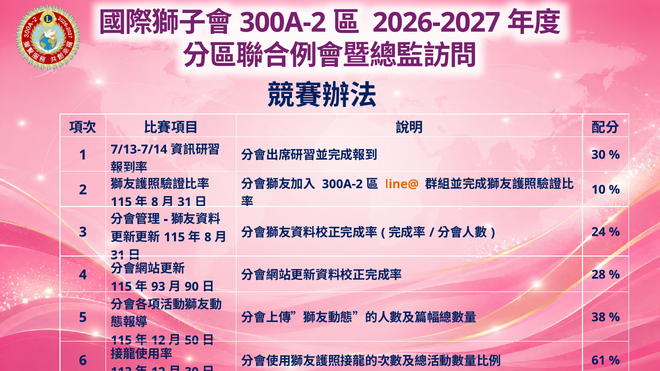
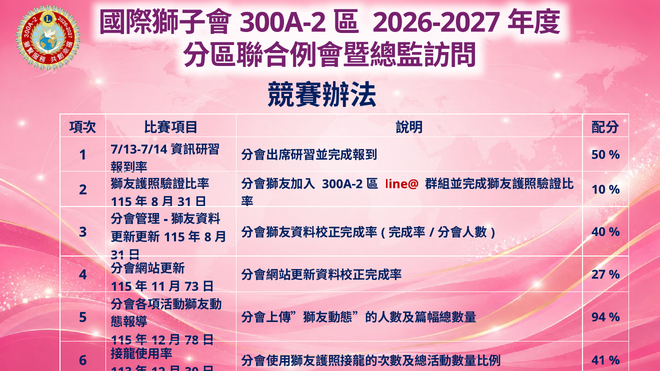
30: 30 -> 50 (599, 155)
line@ colour: orange -> red (402, 184)
24: 24 -> 40 (599, 232)
28: 28 -> 27 (599, 275)
93: 93 -> 11 (158, 287)
90: 90 -> 73 (192, 287)
38: 38 -> 94 (599, 317)
50: 50 -> 78 (192, 341)
61: 61 -> 41 (599, 361)
